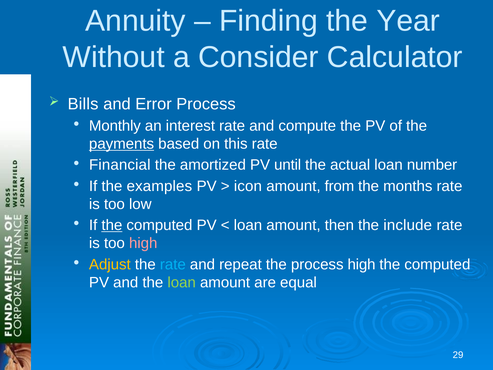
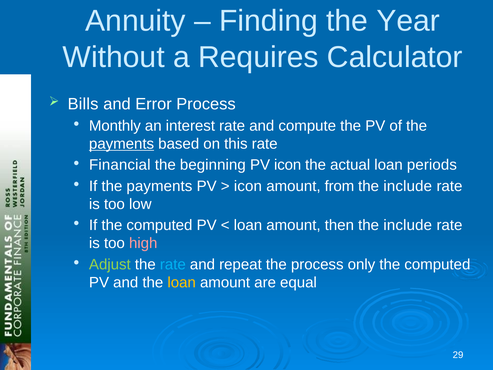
Consider: Consider -> Requires (258, 57)
amortized: amortized -> beginning (213, 165)
PV until: until -> icon (288, 165)
number: number -> periods (432, 165)
If the examples: examples -> payments (159, 186)
months: months -> include (408, 186)
the underline: present -> none (112, 225)
Adjust colour: yellow -> light green (110, 264)
process high: high -> only (361, 264)
loan colour: light green -> yellow (182, 282)
